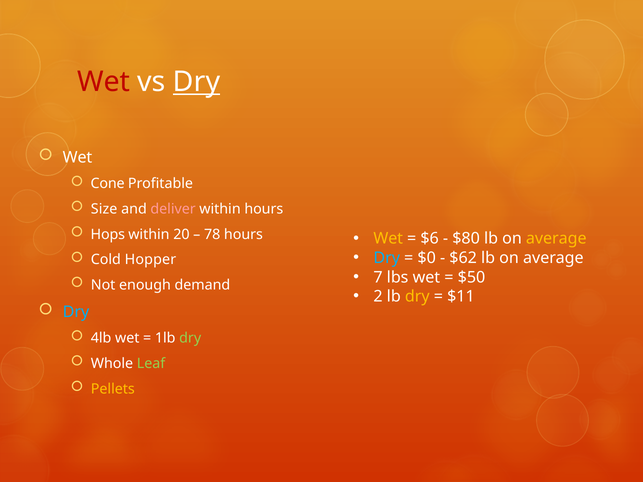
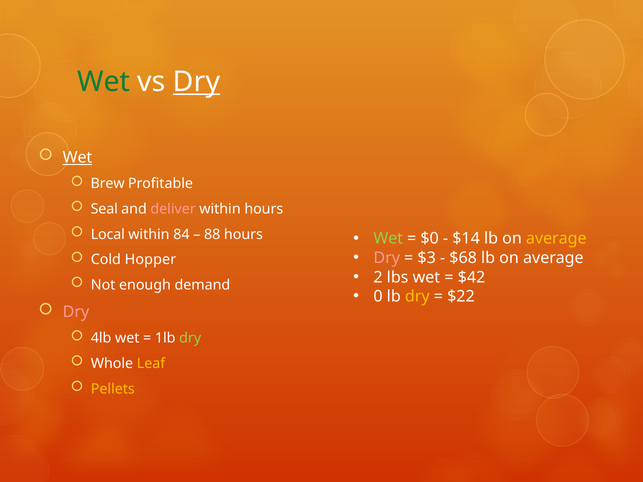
Wet colour: red -> green (104, 82)
Wet underline: none -> present (78, 157)
Cone: Cone -> Brew (108, 184)
Size: Size -> Seal (104, 209)
Hops: Hops -> Local (108, 234)
20: 20 -> 84 (181, 234)
78: 78 -> 88 (212, 234)
Wet colour: yellow -> light green (388, 239)
$6: $6 -> $0 (430, 239)
$80: $80 -> $14 (466, 239)
Dry colour: light blue -> pink (387, 258)
$0: $0 -> $3 (427, 258)
$62: $62 -> $68 (463, 258)
7: 7 -> 2 (378, 277)
$50: $50 -> $42 (471, 277)
2: 2 -> 0 (378, 297)
$11: $11 -> $22 (461, 297)
Dry colour: light blue -> pink (76, 312)
Leaf colour: light green -> yellow (151, 364)
